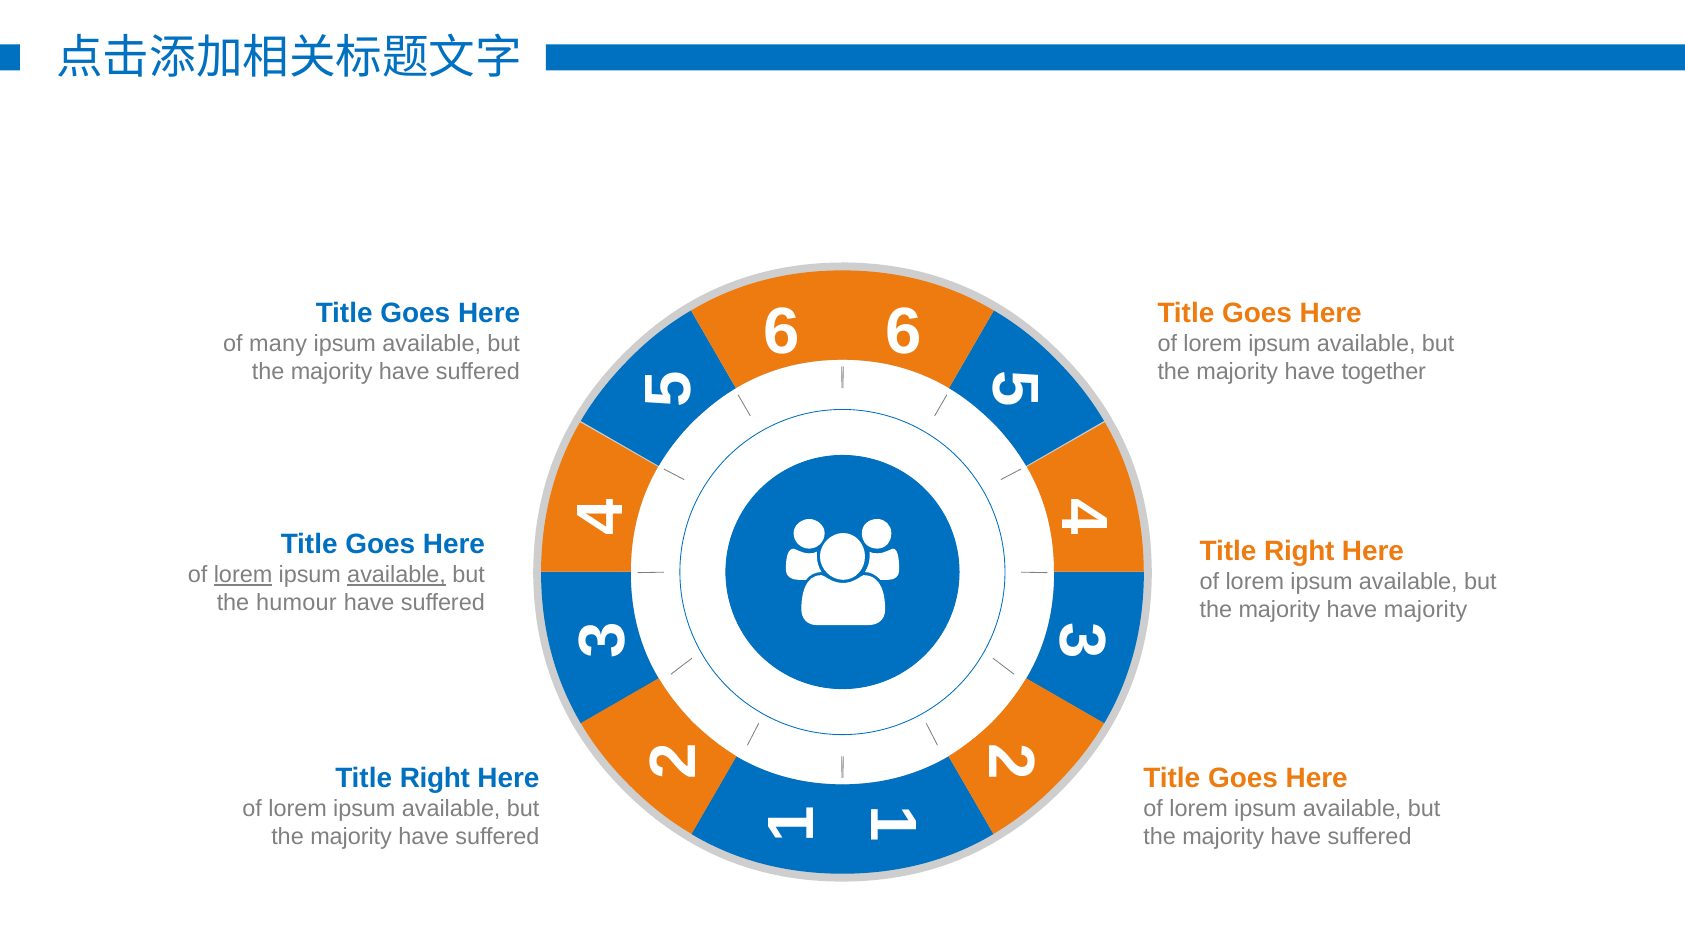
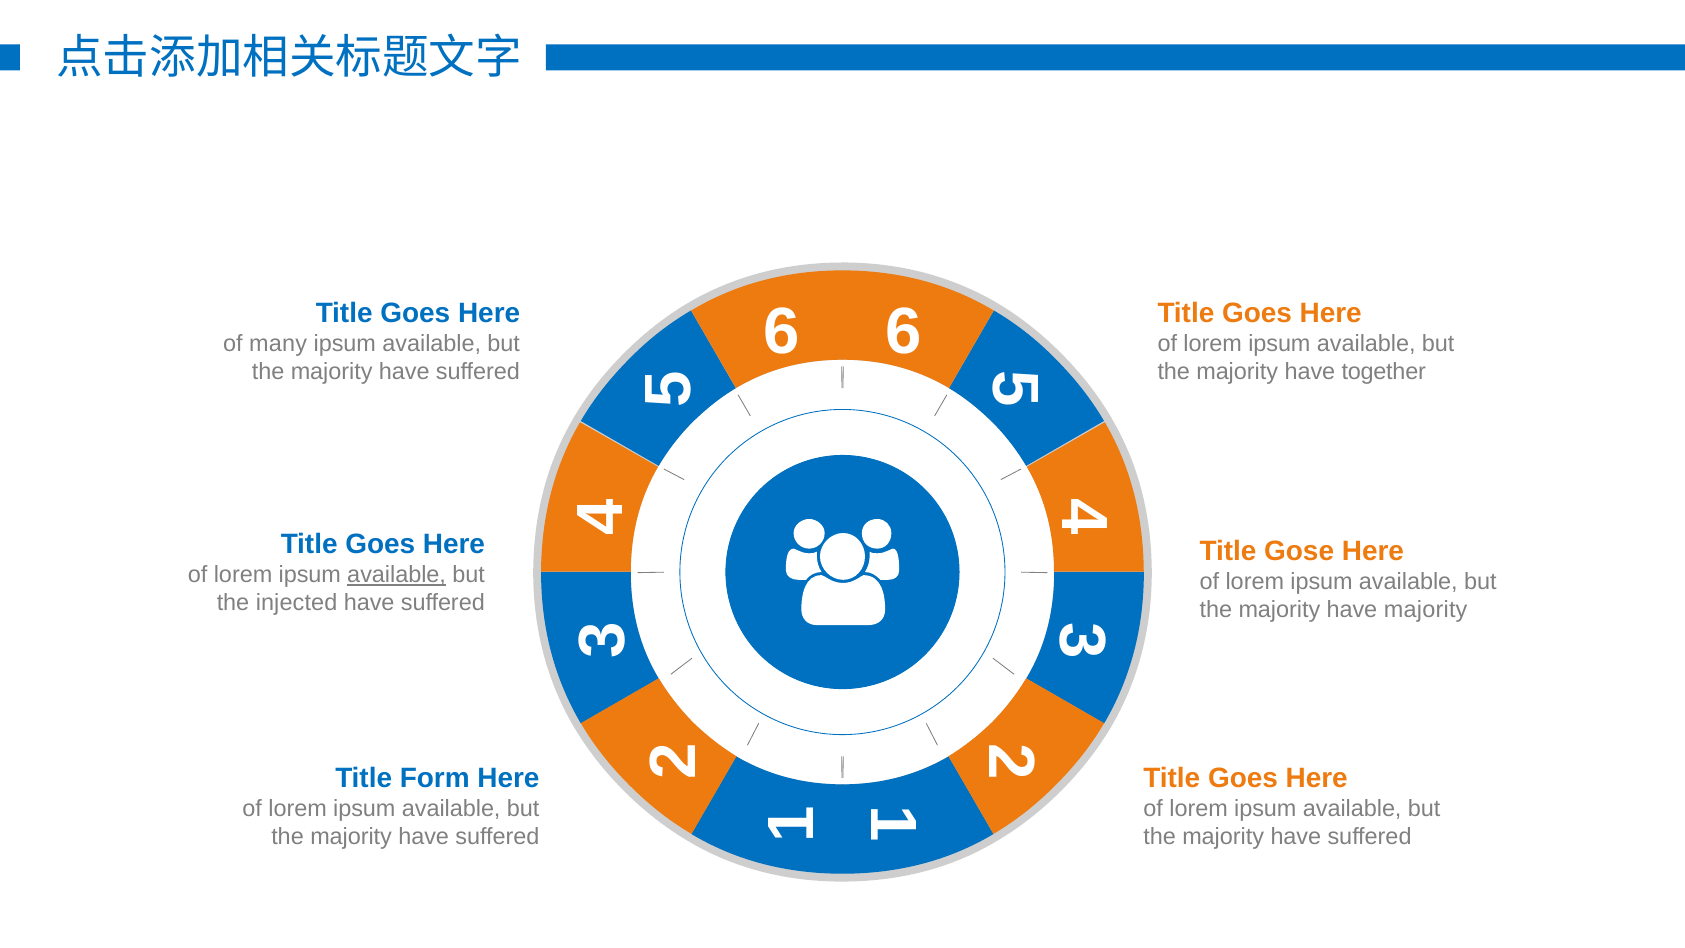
Right: Right -> Gose (1299, 551)
lorem underline: present -> none (243, 575)
humour: humour -> injected (297, 603)
Right: Right -> Form (435, 778)
